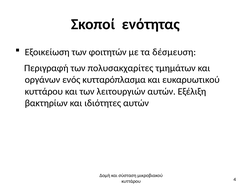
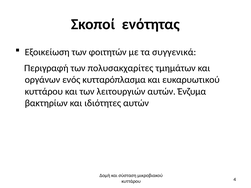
δέσμευση: δέσμευση -> συγγενικά (174, 52)
Εξέλιξη: Εξέλιξη -> Ένζυμα (192, 92)
